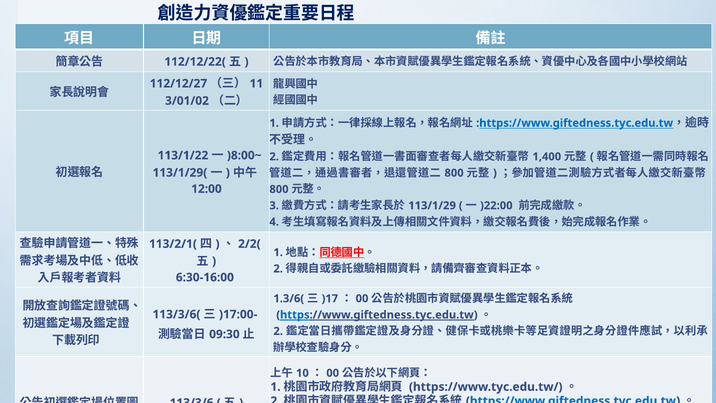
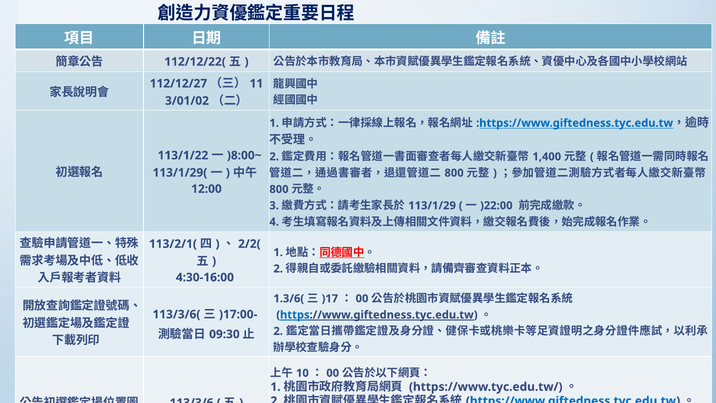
6:30-16:00: 6:30-16:00 -> 4:30-16:00 (205, 277)
